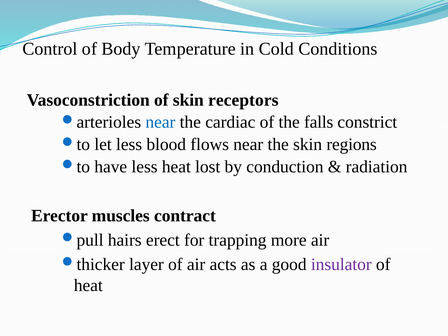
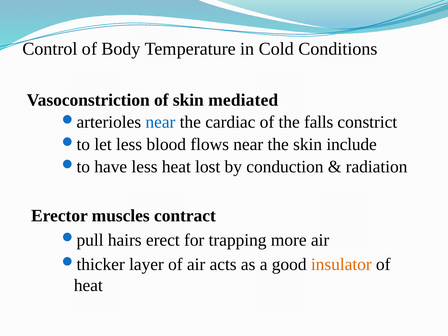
receptors: receptors -> mediated (243, 100)
regions: regions -> include (352, 145)
insulator colour: purple -> orange (341, 264)
